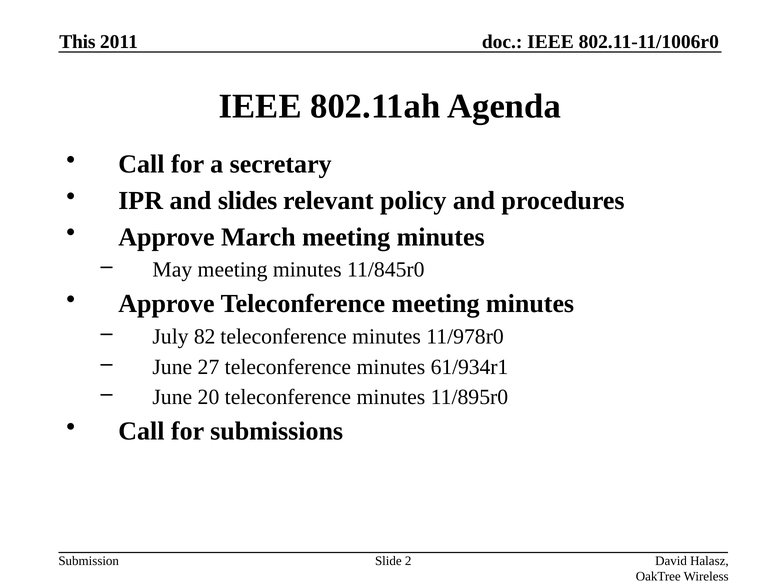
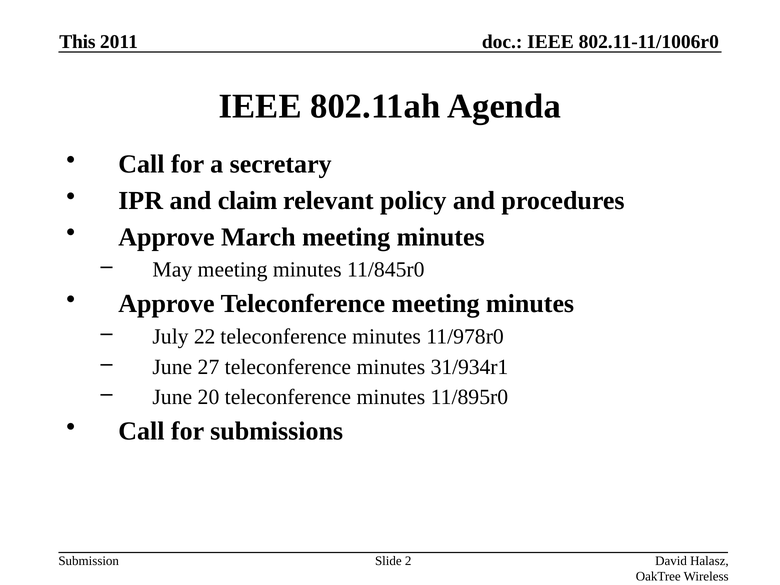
slides: slides -> claim (248, 201)
82: 82 -> 22 (205, 337)
61/934r1: 61/934r1 -> 31/934r1 (469, 367)
